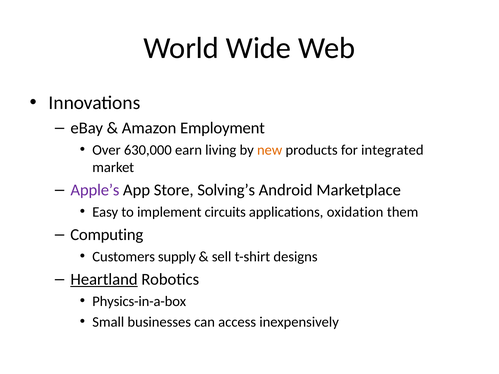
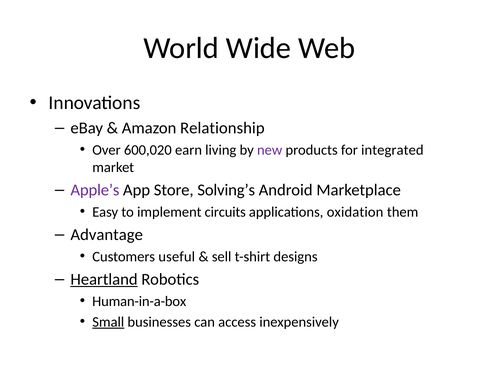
Employment: Employment -> Relationship (222, 128)
630,000: 630,000 -> 600,020 (148, 150)
new colour: orange -> purple (270, 150)
Computing: Computing -> Advantage (107, 235)
supply: supply -> useful (177, 257)
Physics-in-a-box: Physics-in-a-box -> Human-in-a-box (139, 301)
Small underline: none -> present (108, 322)
